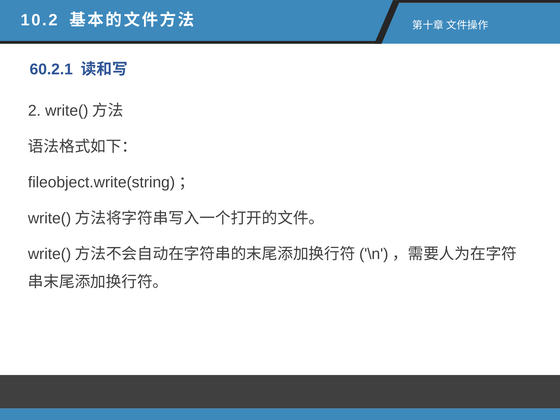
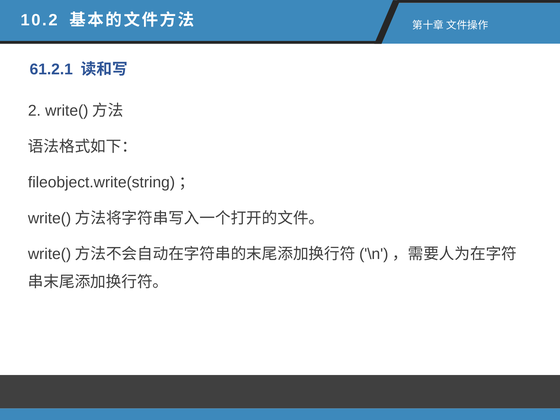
60.2.1: 60.2.1 -> 61.2.1 (51, 69)
